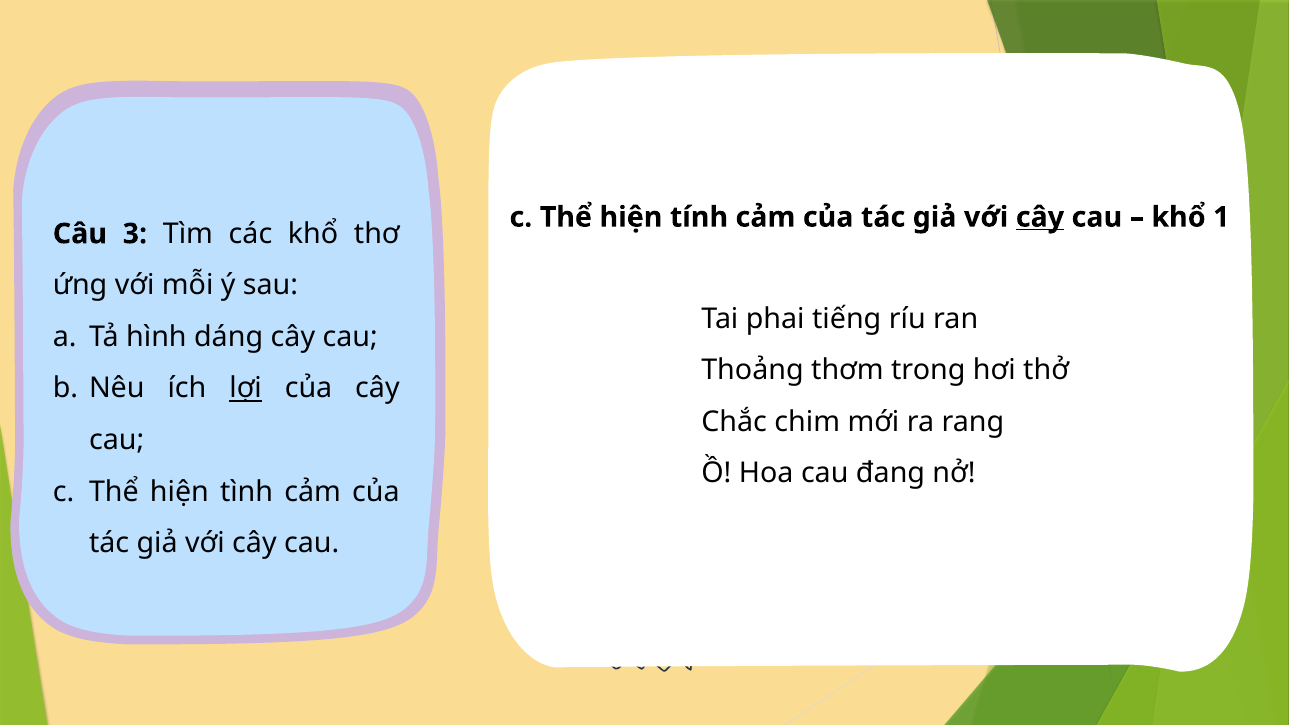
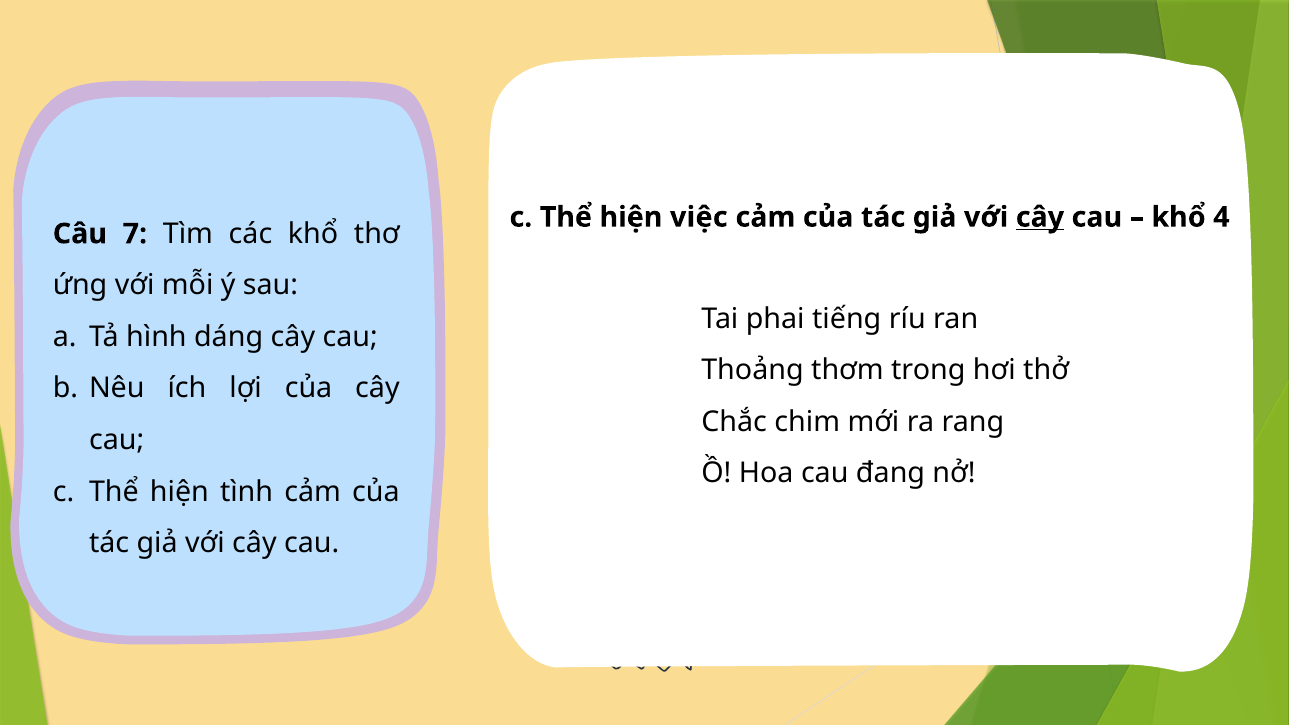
tính: tính -> việc (699, 217)
1: 1 -> 4 (1221, 217)
3: 3 -> 7 (135, 234)
lợi underline: present -> none (246, 389)
